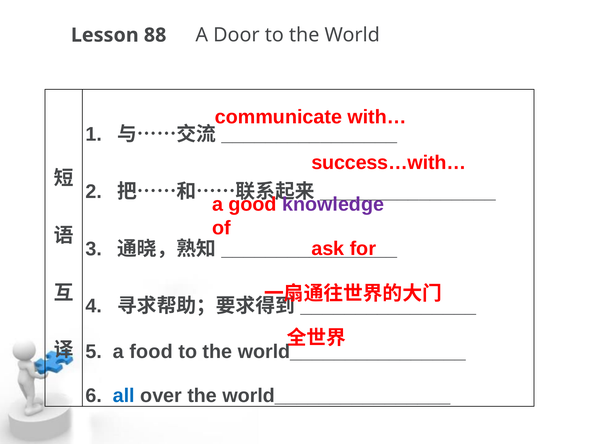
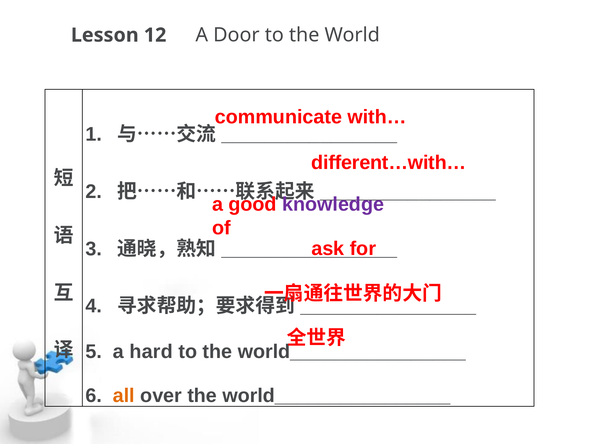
88: 88 -> 12 (155, 35)
success…with…: success…with… -> different…with… (389, 163)
food: food -> hard (151, 352)
all colour: blue -> orange (124, 396)
